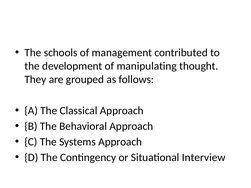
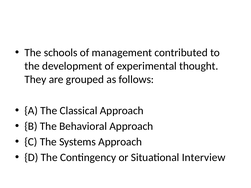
manipulating: manipulating -> experimental (147, 66)
